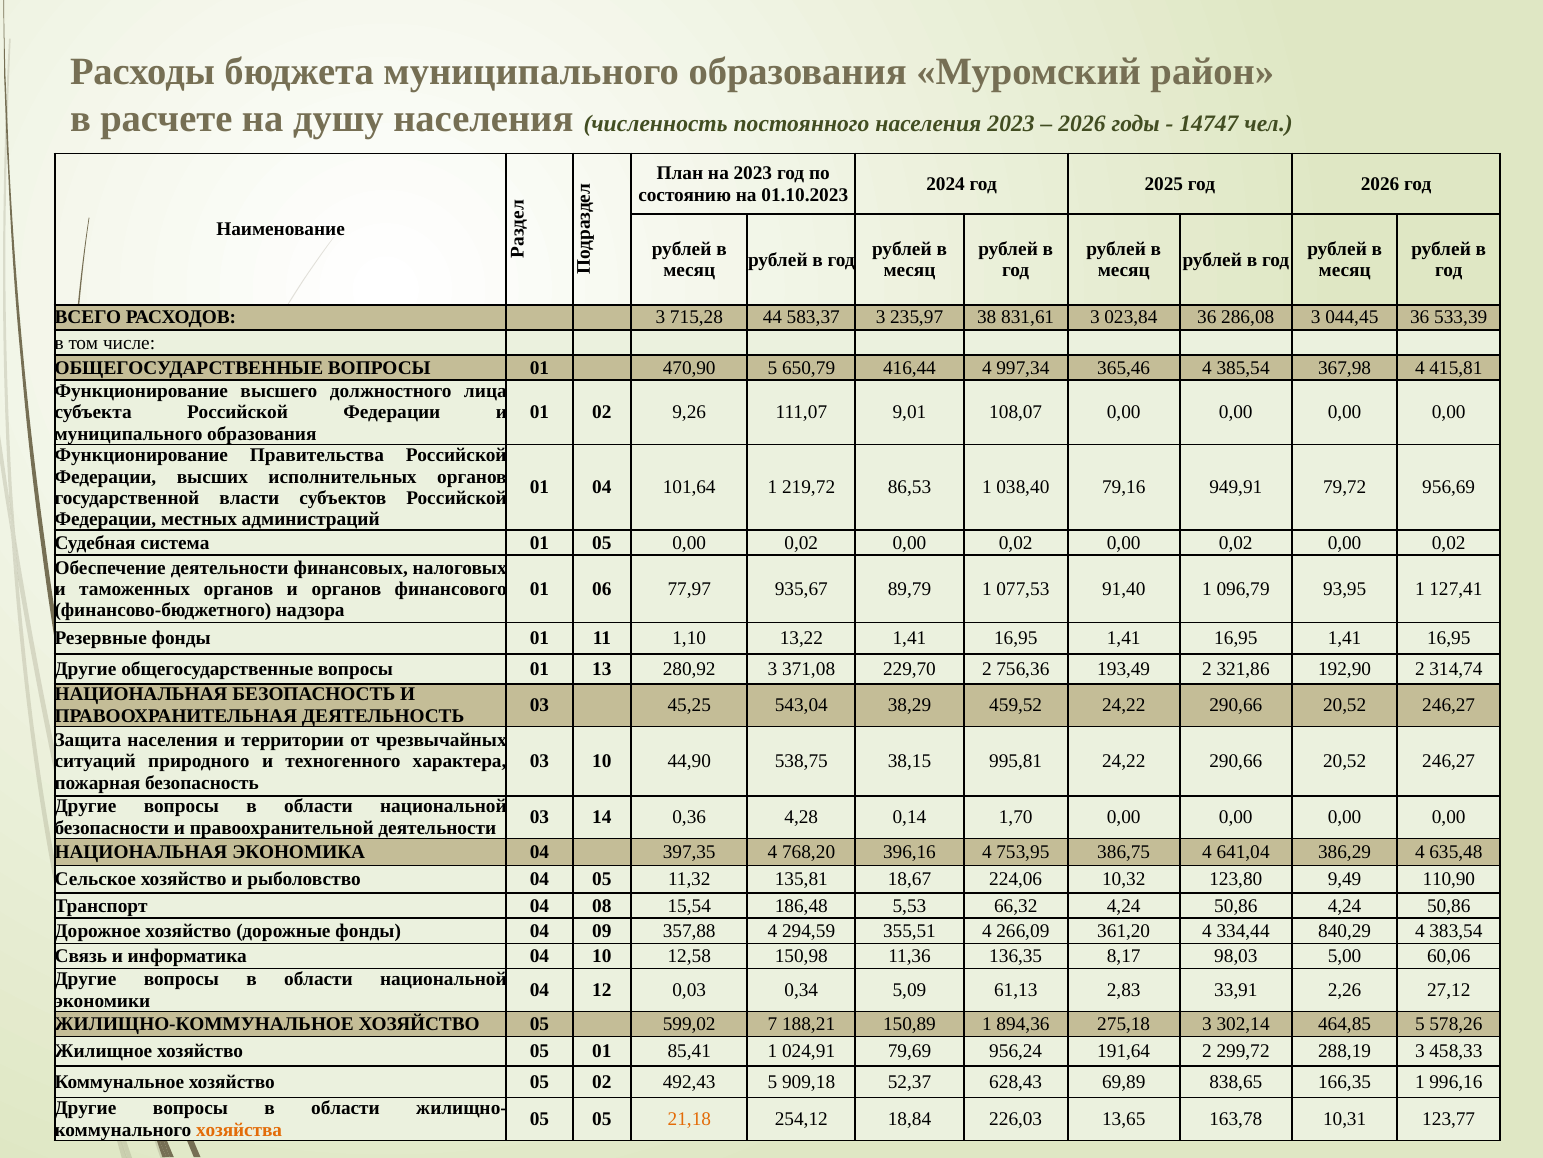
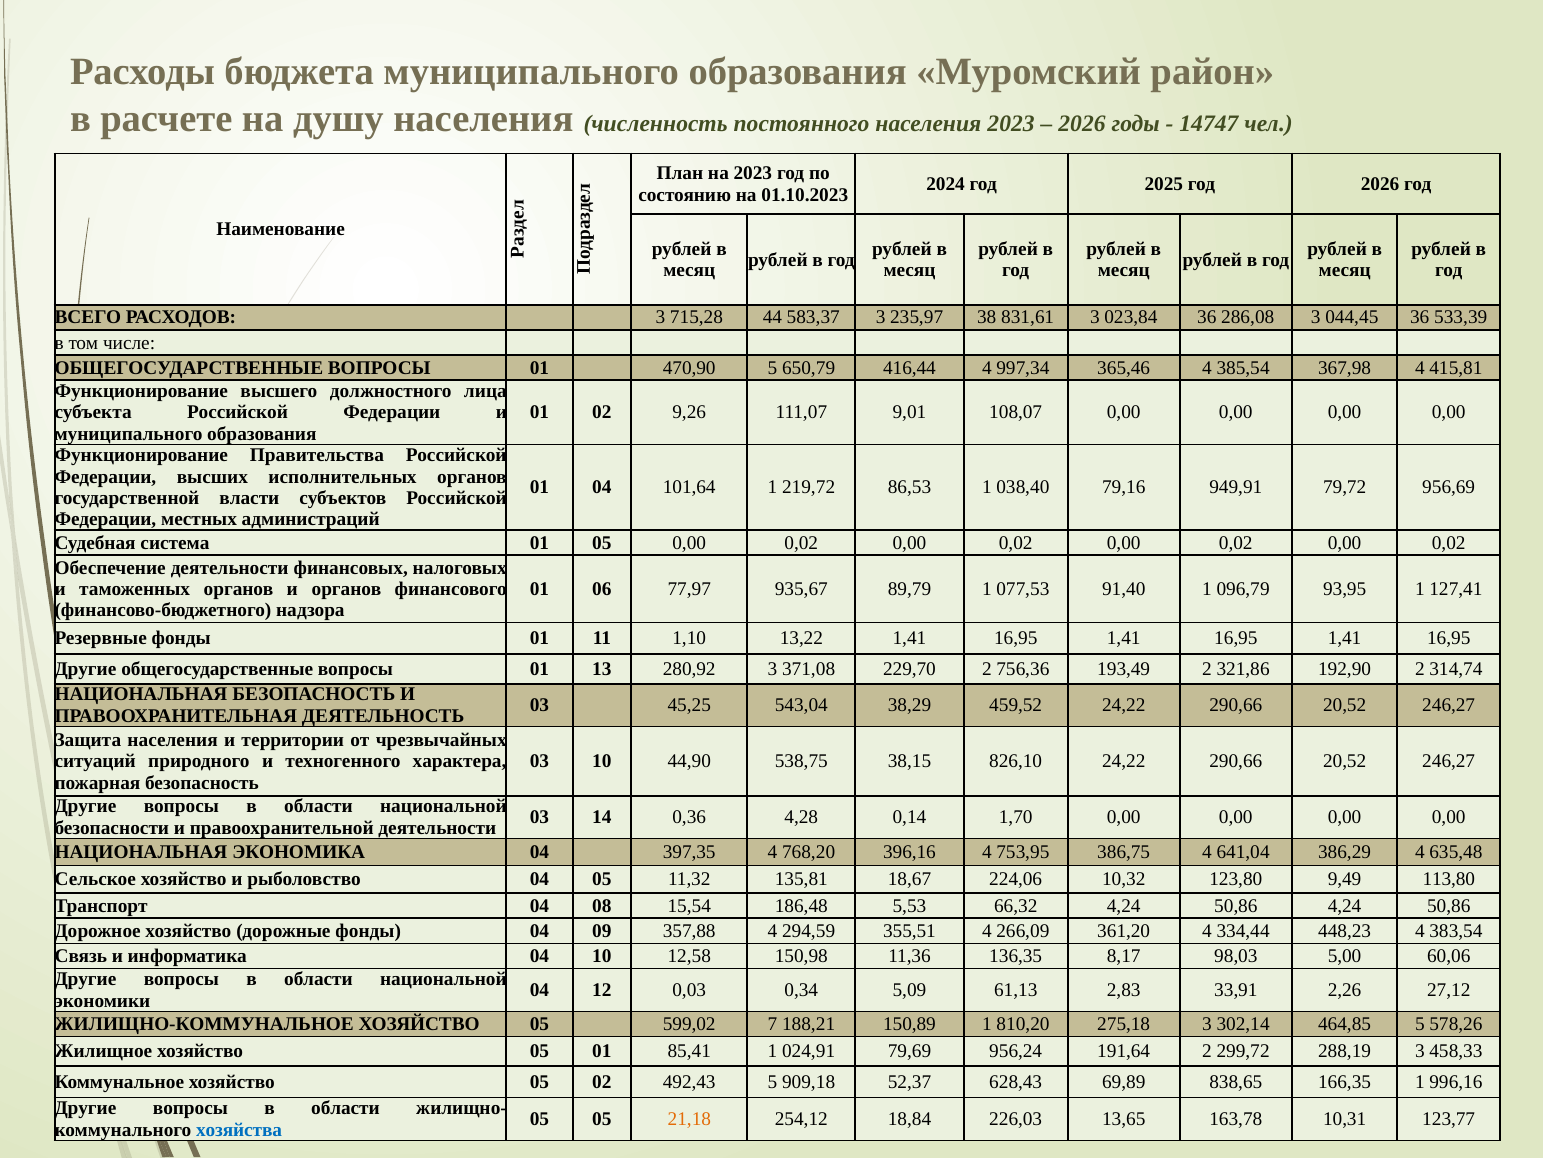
995,81: 995,81 -> 826,10 (1016, 761)
110,90: 110,90 -> 113,80 (1449, 879)
840,29: 840,29 -> 448,23 (1345, 930)
894,36: 894,36 -> 810,20 (1023, 1023)
хозяйства colour: orange -> blue (239, 1129)
